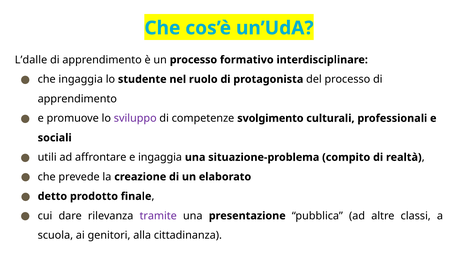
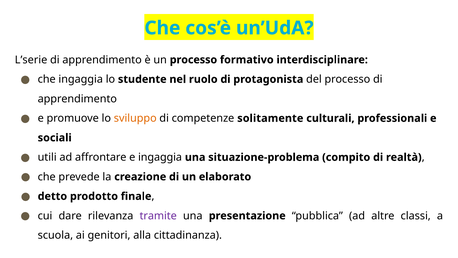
L’dalle: L’dalle -> L’serie (31, 60)
sviluppo colour: purple -> orange (135, 118)
competenze svolgimento: svolgimento -> solitamente (270, 118)
